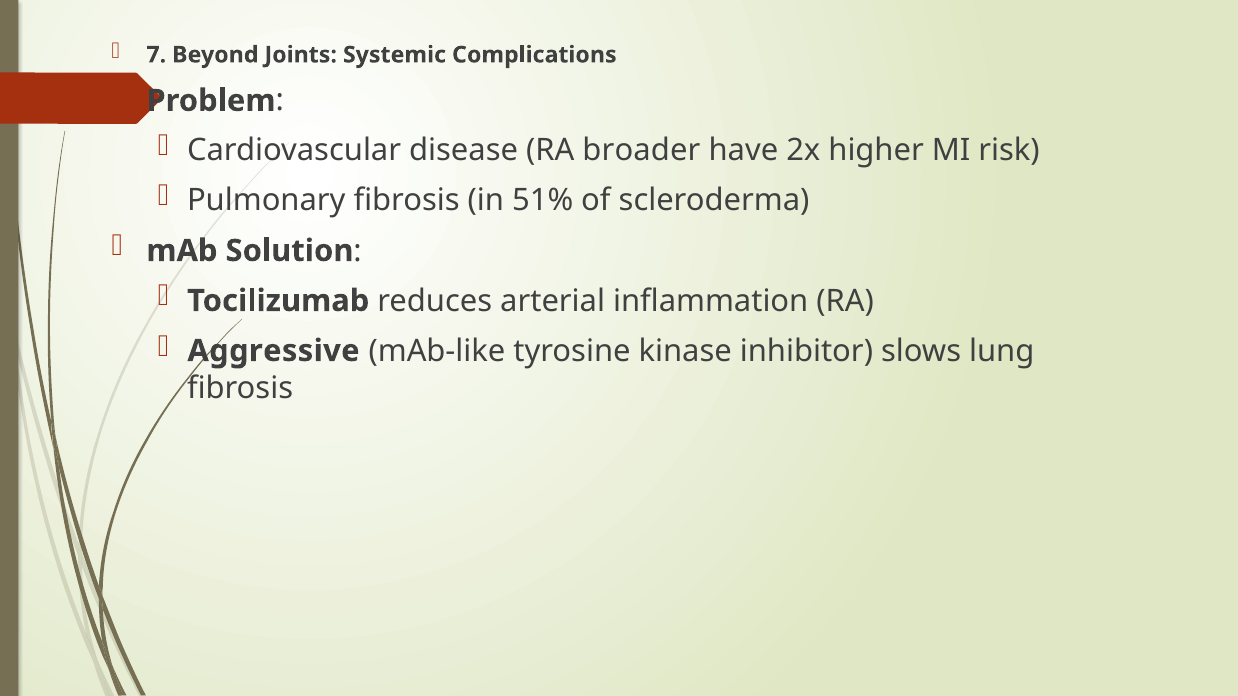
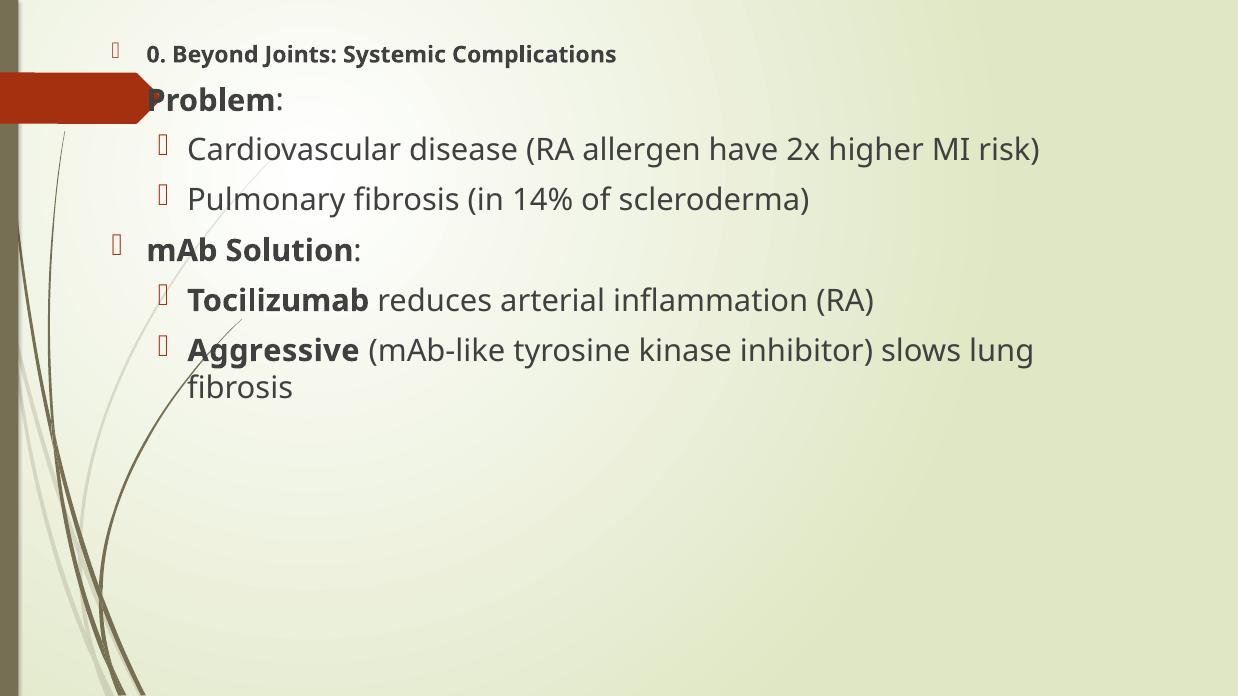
7: 7 -> 0 (156, 55)
broader: broader -> allergen (642, 151)
51%: 51% -> 14% (543, 201)
